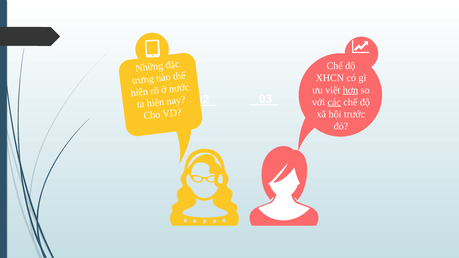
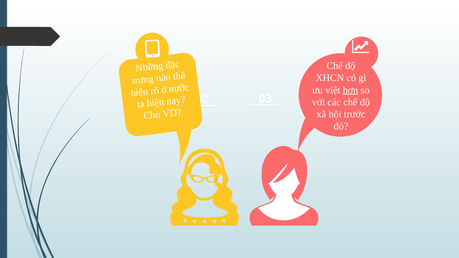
các underline: present -> none (334, 102)
